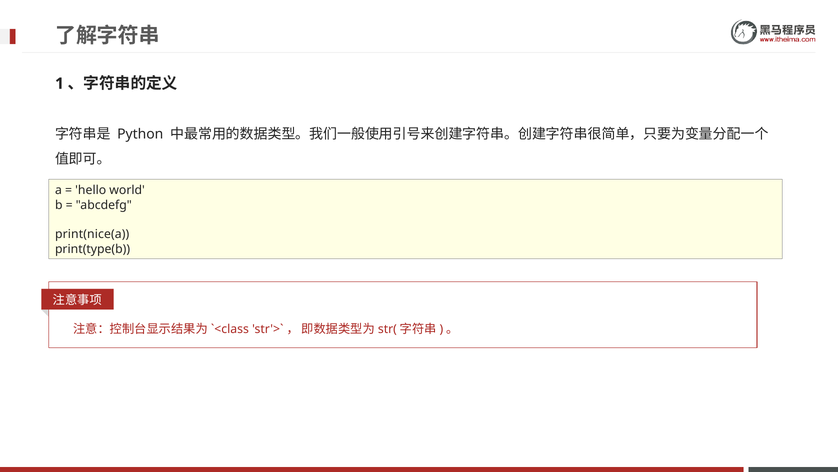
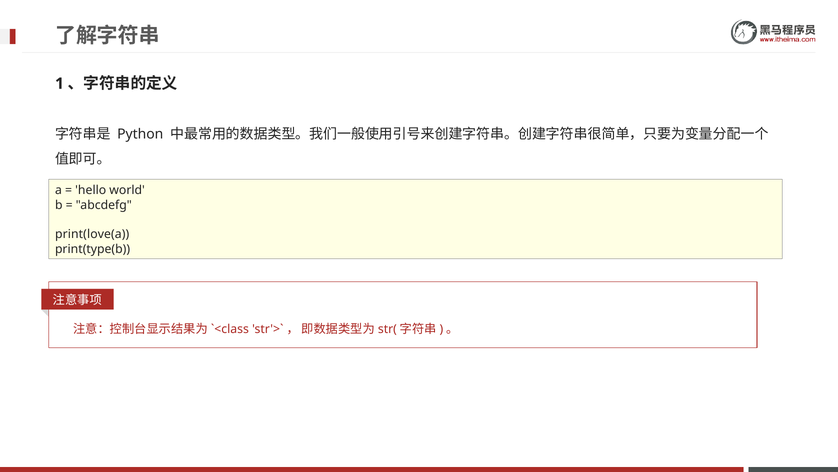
print(nice(a: print(nice(a -> print(love(a (92, 234)
